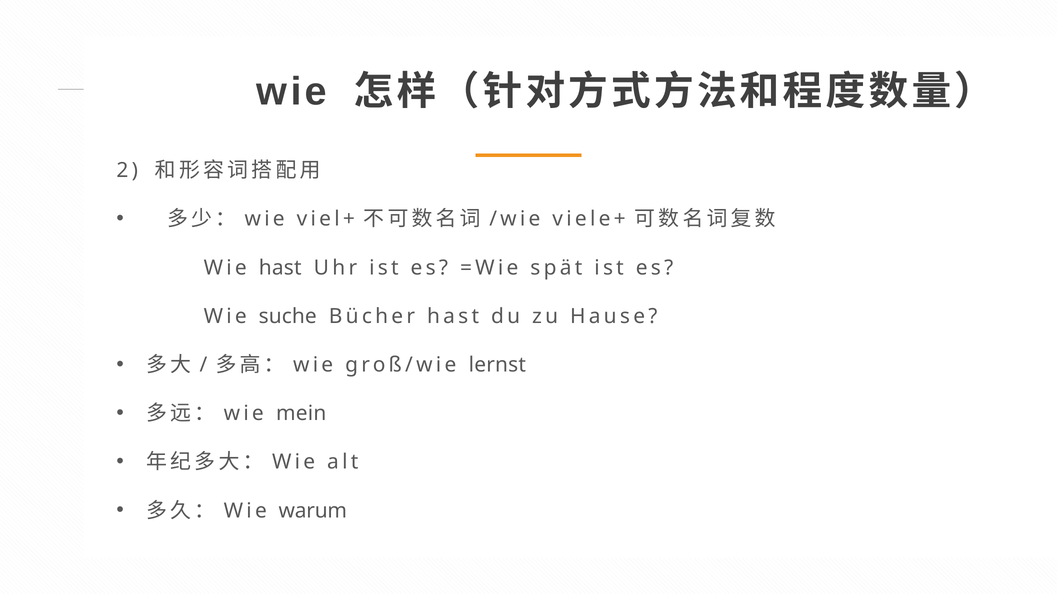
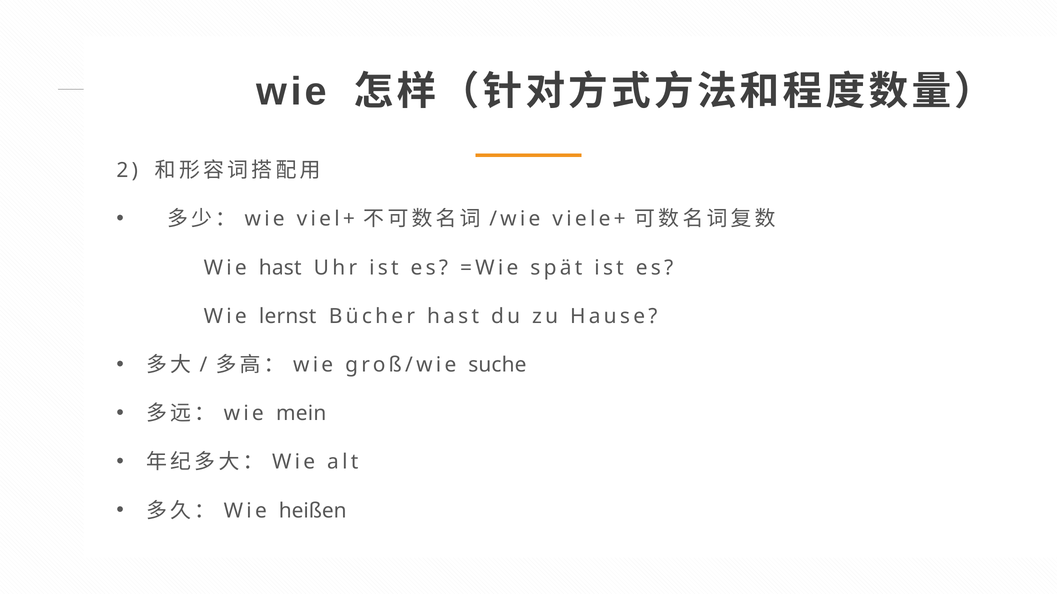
suche: suche -> lernst (288, 317)
lernst: lernst -> suche (497, 365)
warum: warum -> heißen (313, 511)
